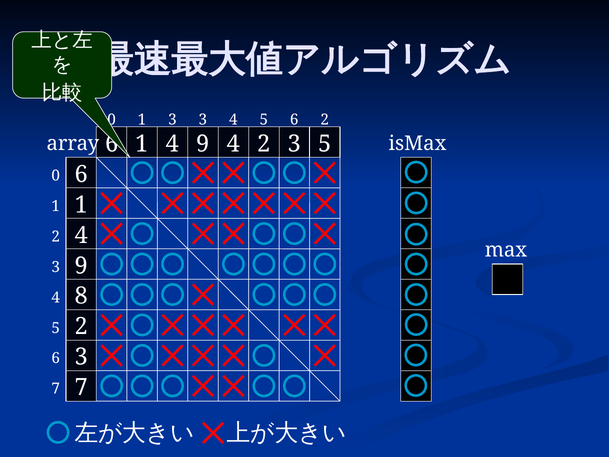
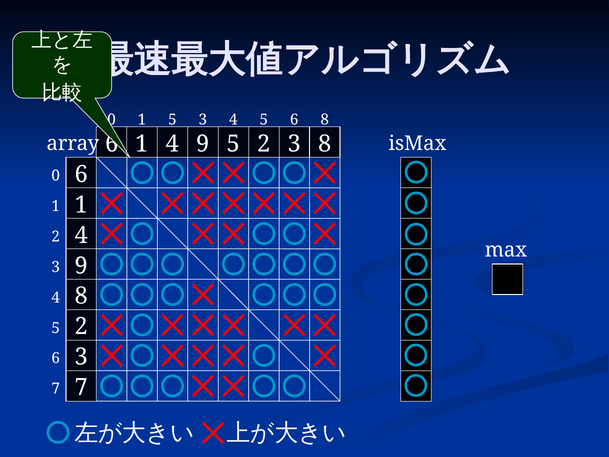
1 3: 3 -> 5 (172, 120)
4 5 6 2: 2 -> 8 (325, 120)
9 4: 4 -> 5 (233, 144)
5: 5 -> 8 (325, 144)
